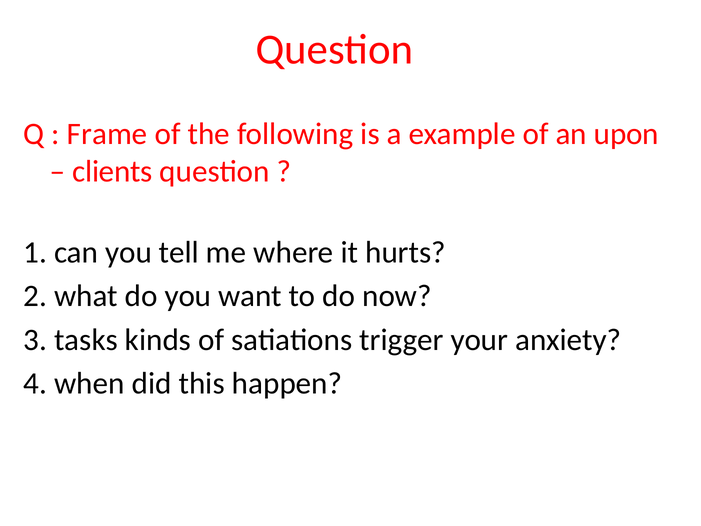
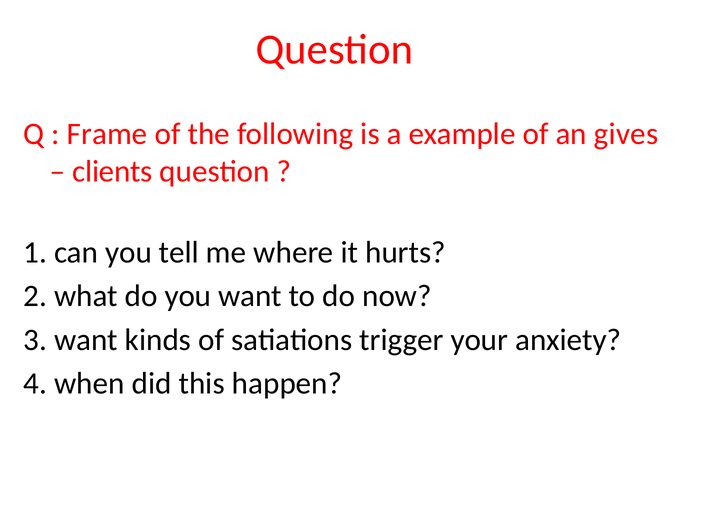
upon: upon -> gives (626, 134)
3 tasks: tasks -> want (86, 340)
